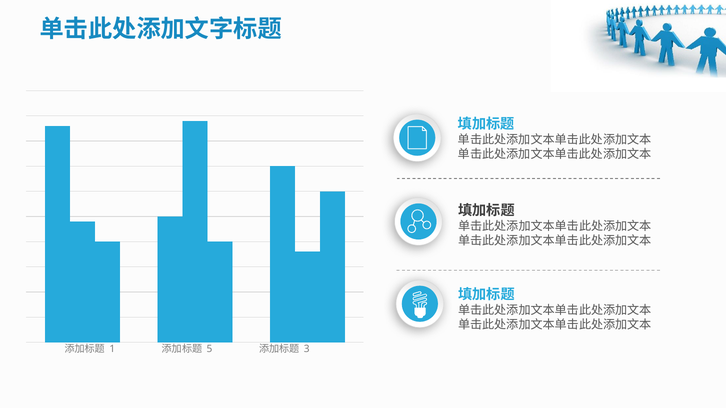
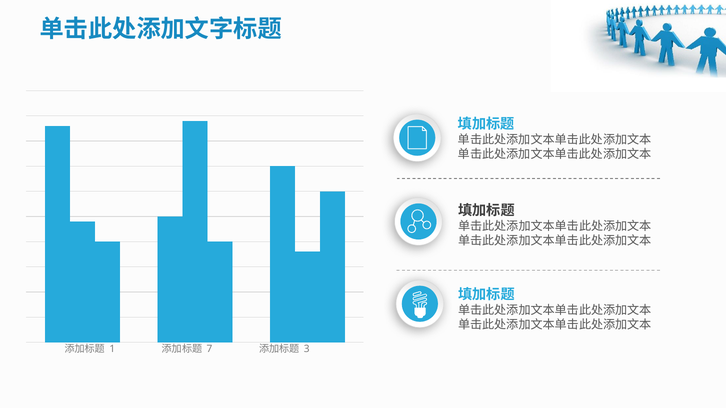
5: 5 -> 7 (210, 349)
